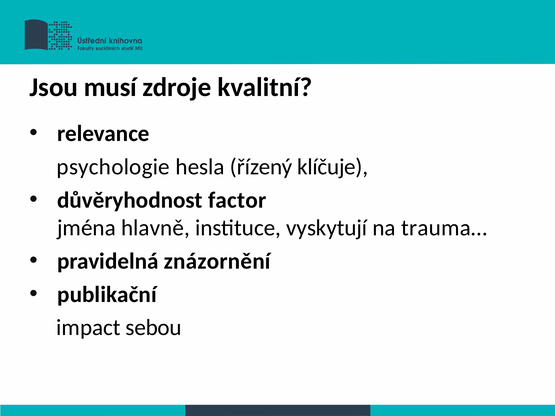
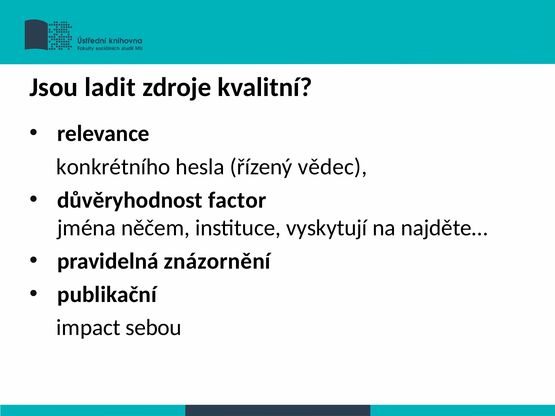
musí: musí -> ladit (110, 87)
psychologie: psychologie -> konkrétního (113, 167)
klíčuje: klíčuje -> vědec (332, 167)
hlavně: hlavně -> něčem (155, 228)
trauma…: trauma… -> najděte… (444, 228)
